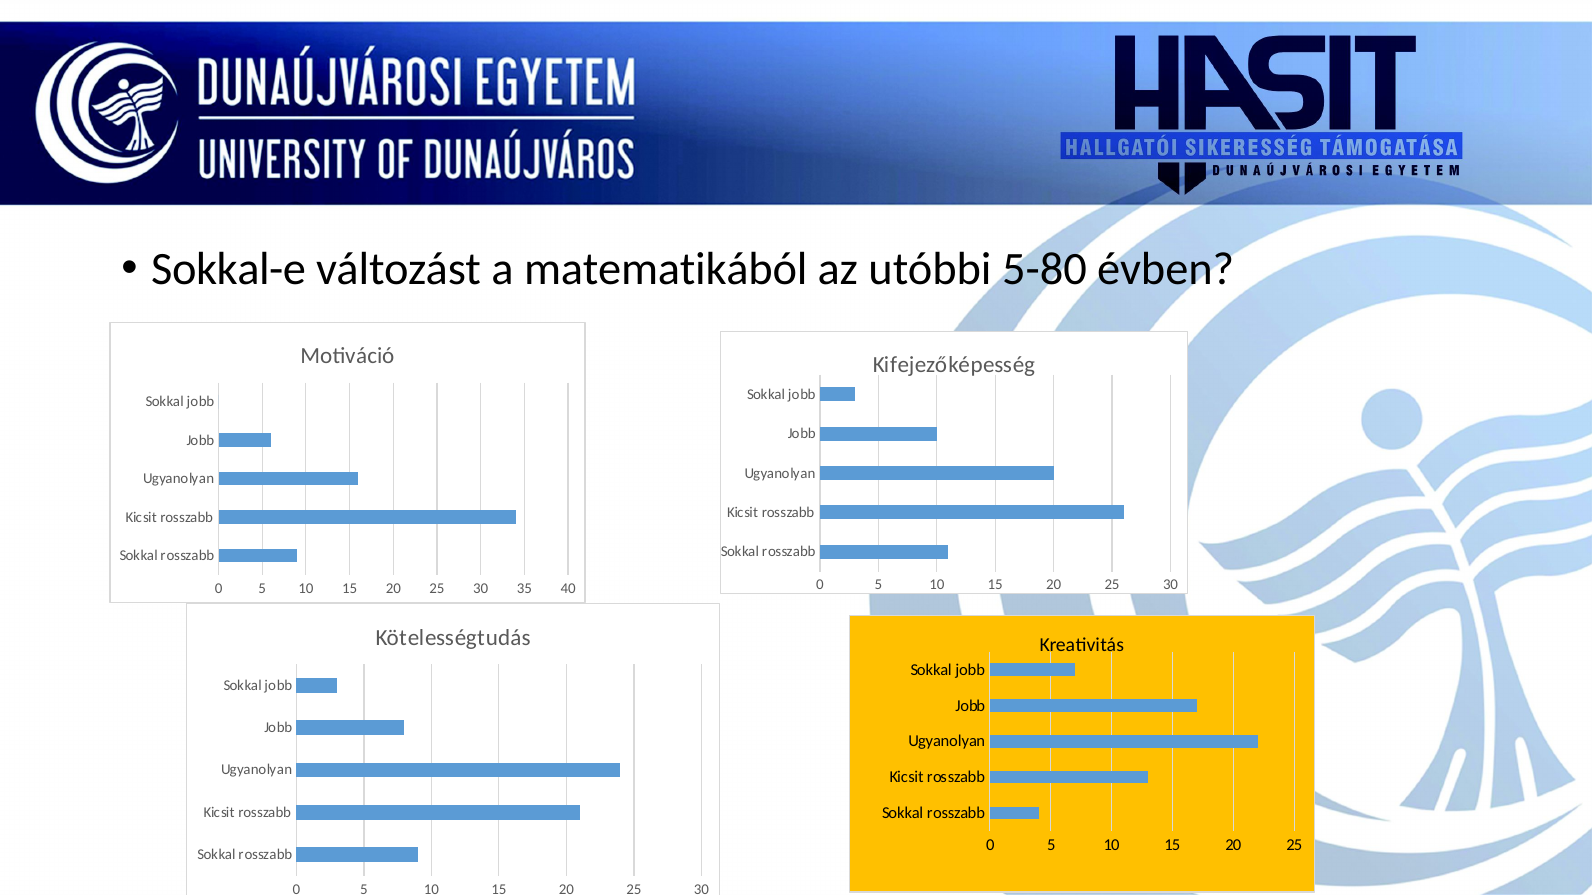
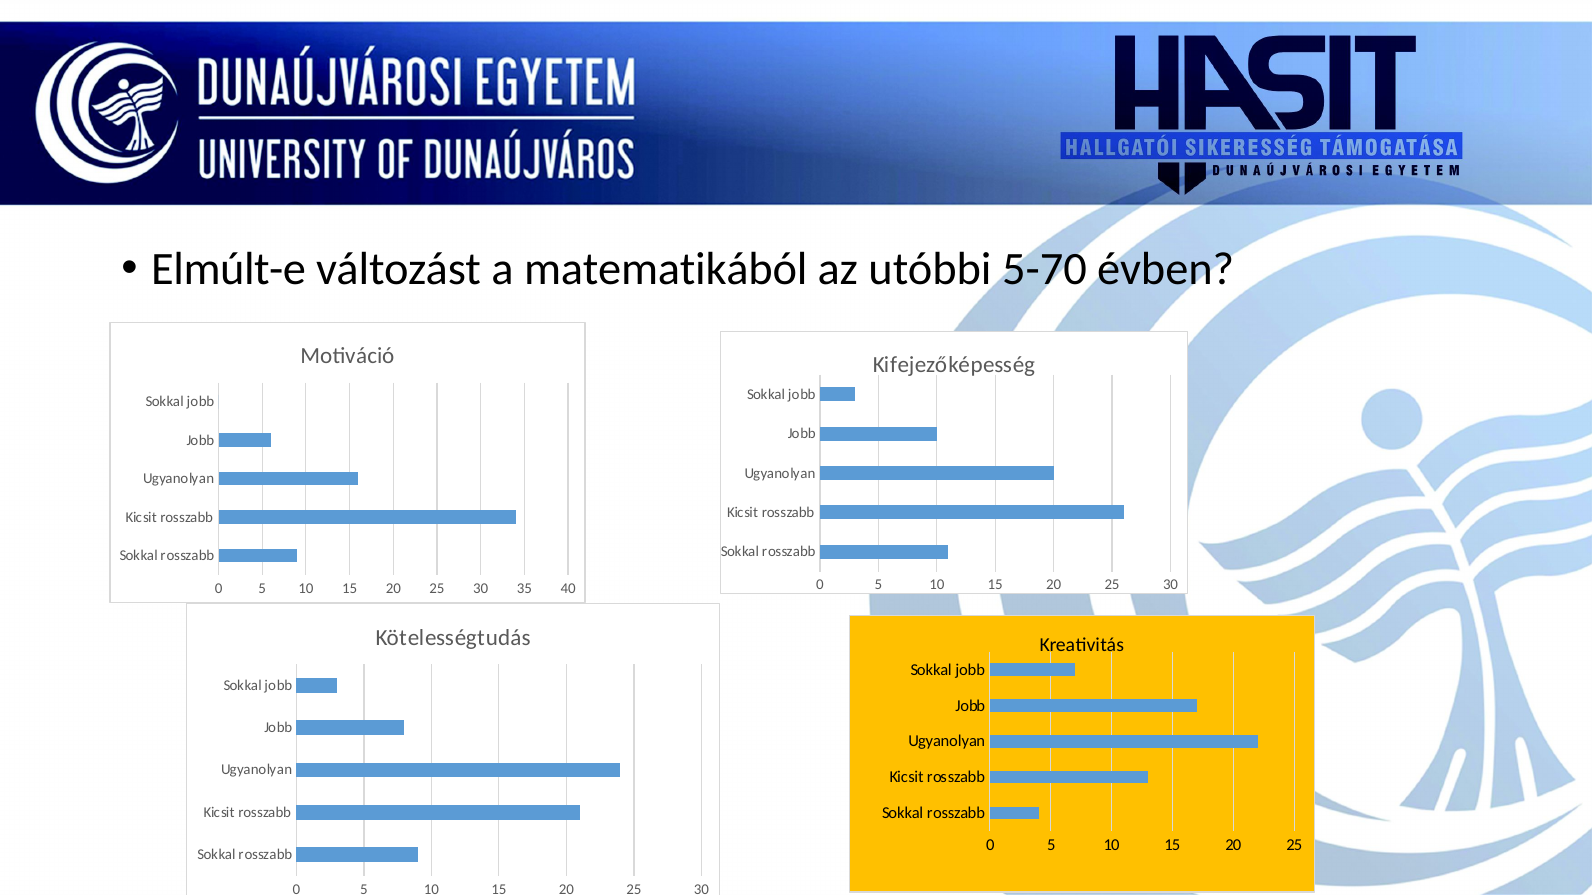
Sokkal-e: Sokkal-e -> Elmúlt-e (229, 269)
5-80: 5-80 -> 5-70 (1044, 269)
